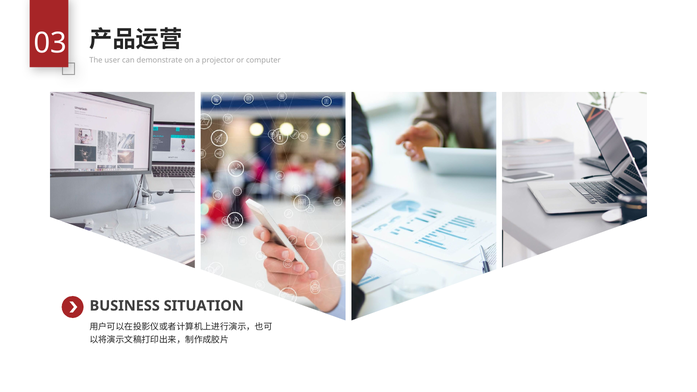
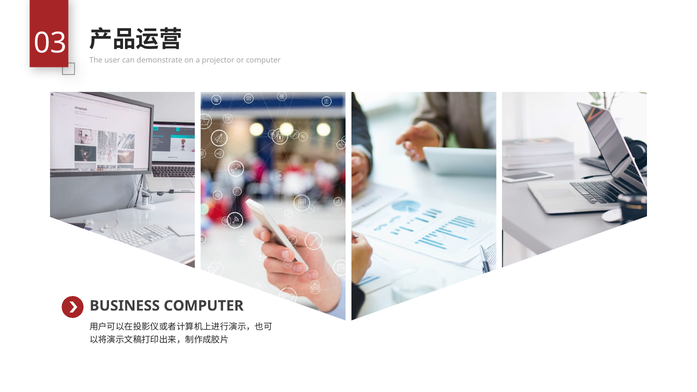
BUSINESS SITUATION: SITUATION -> COMPUTER (204, 306)
